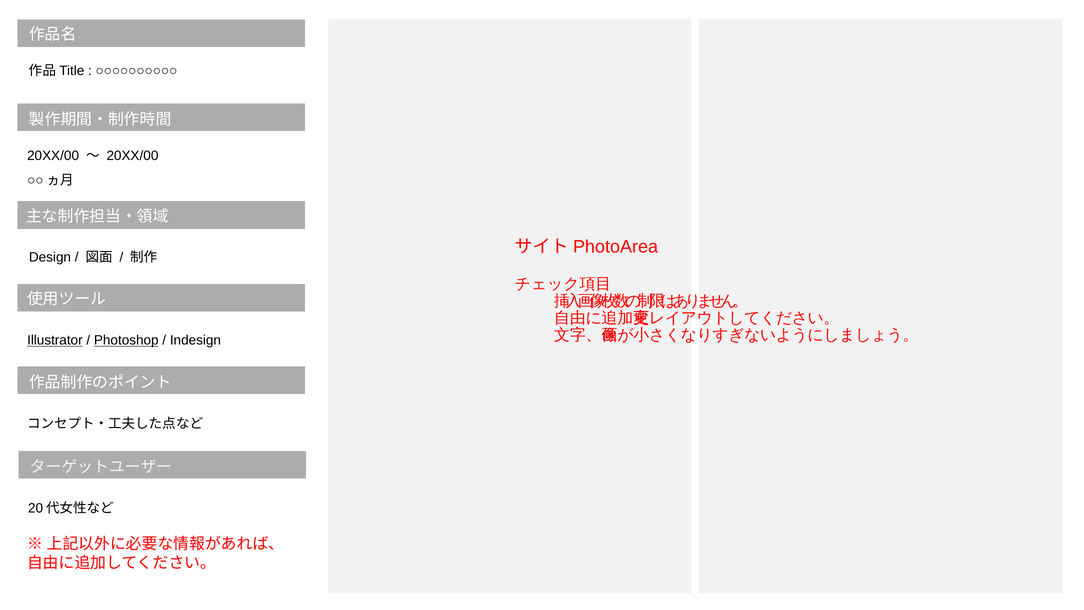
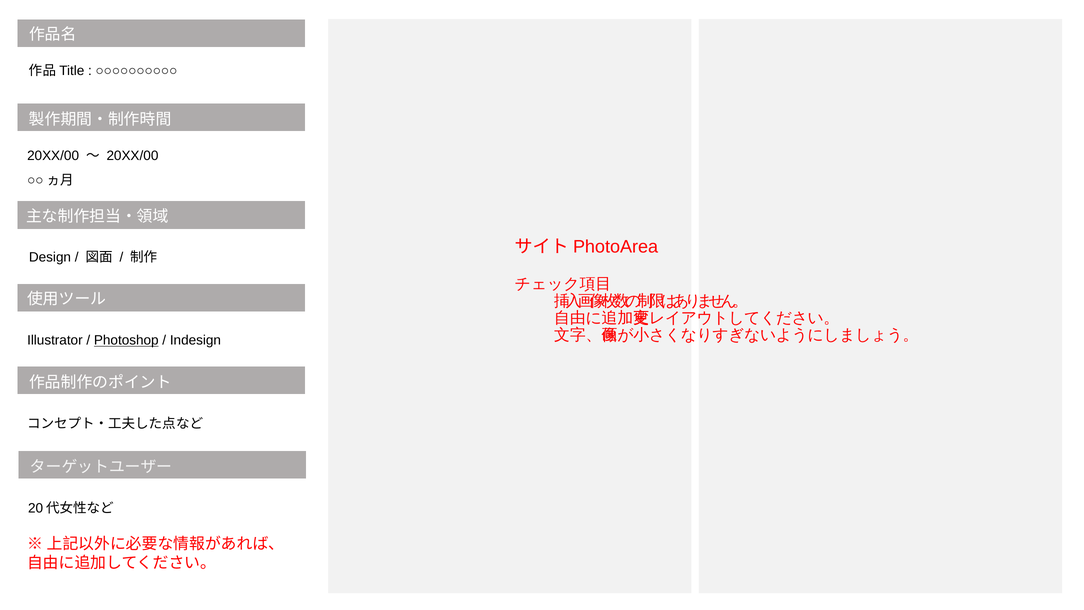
Illustrator underline: present -> none (55, 340)
